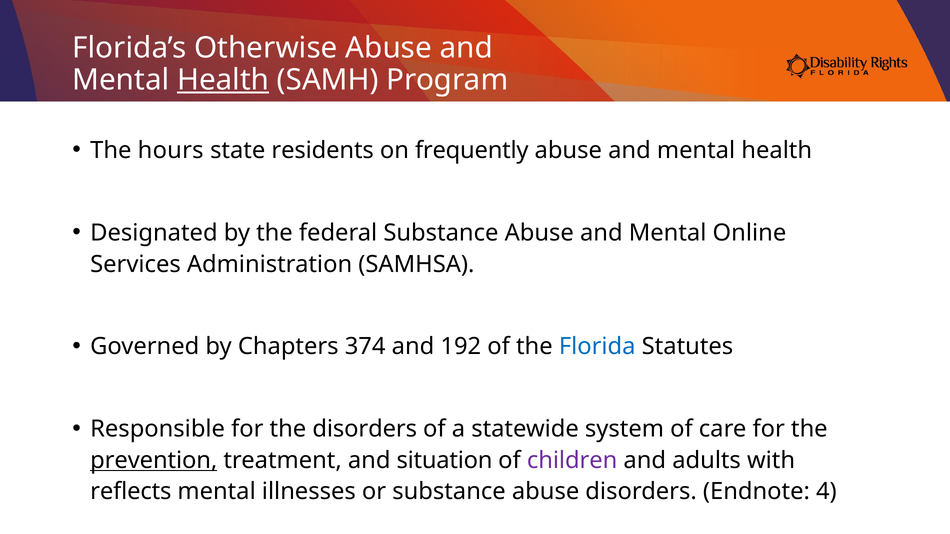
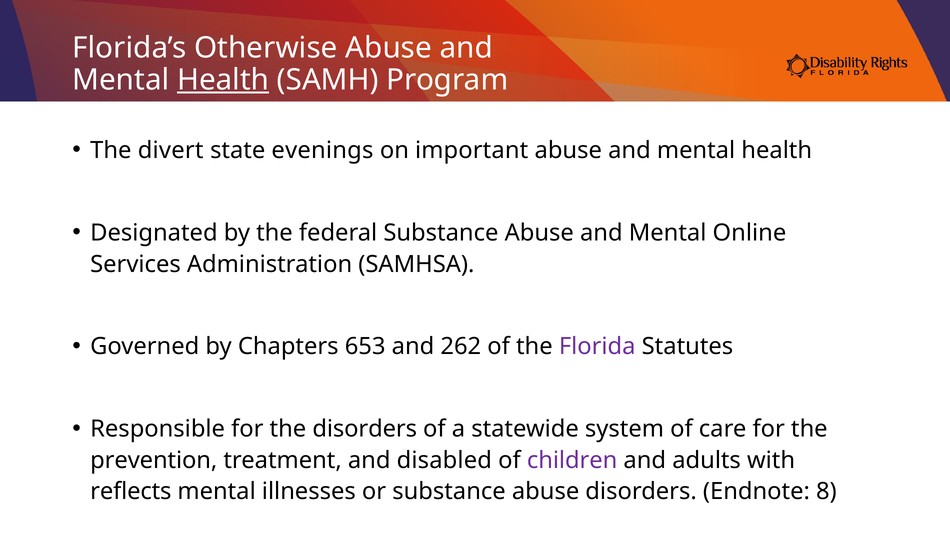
hours: hours -> divert (171, 151)
residents: residents -> evenings (322, 151)
frequently: frequently -> important (472, 151)
374: 374 -> 653 (365, 347)
192: 192 -> 262 (461, 347)
Florida colour: blue -> purple (597, 347)
prevention underline: present -> none (154, 461)
situation: situation -> disabled (444, 461)
4: 4 -> 8 (826, 492)
